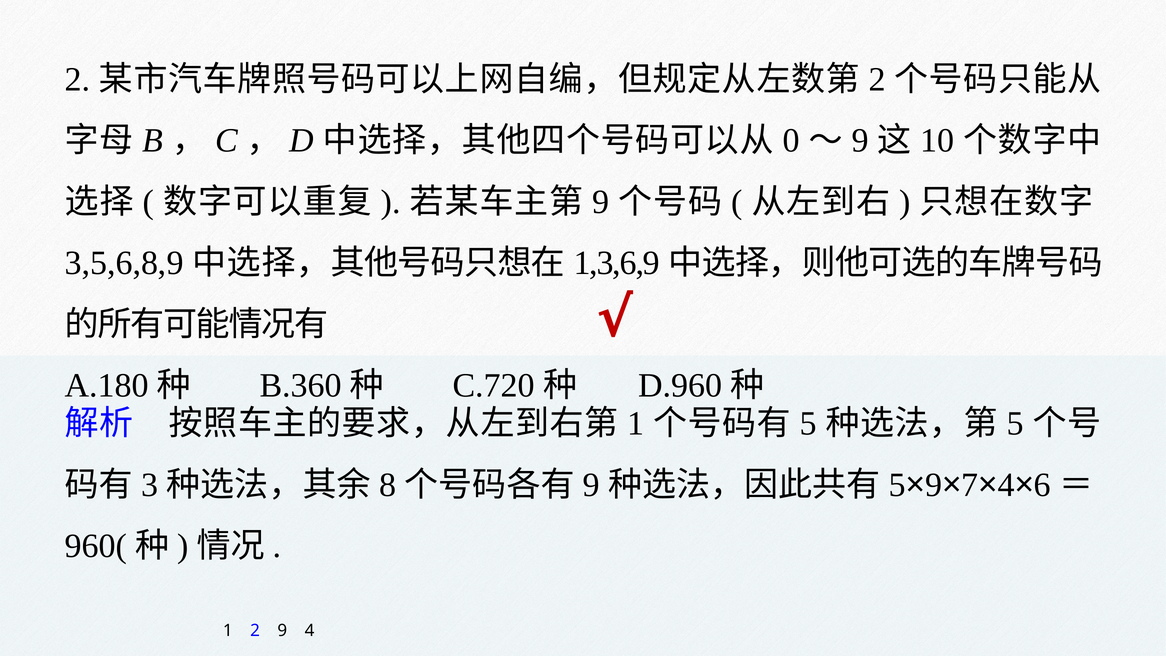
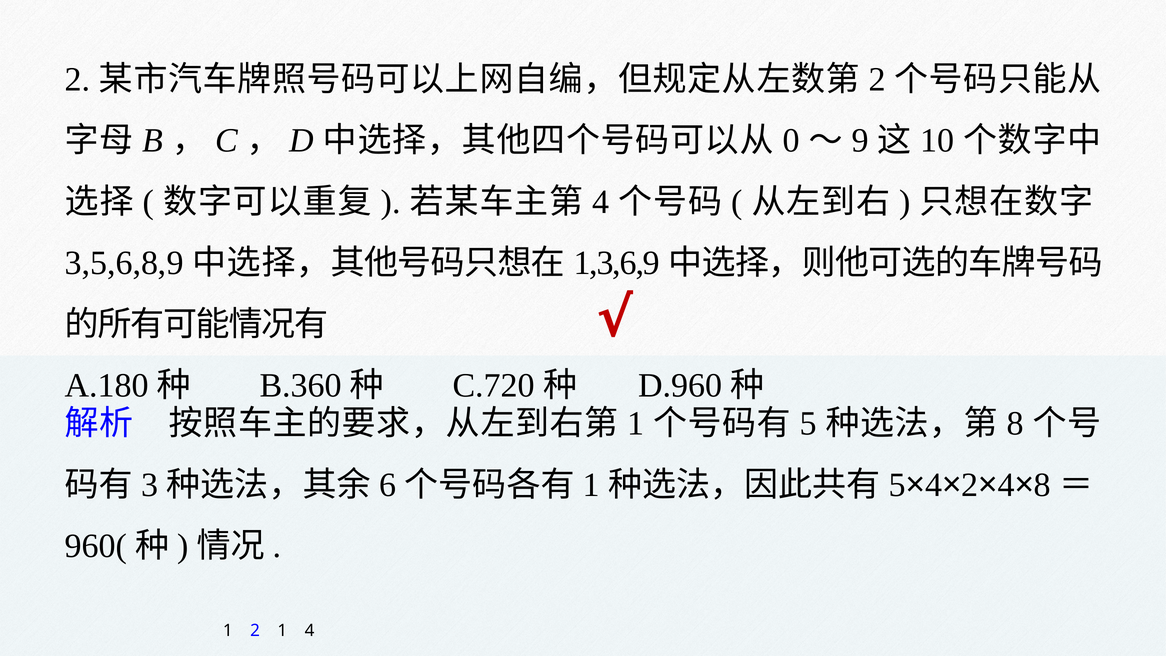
9: 9 -> 4 (601, 202)
5: 5 -> 8 (1015, 424)
8: 8 -> 6 (388, 485)
9: 9 -> 1 (591, 485)
9: 9 -> 4 (934, 485)
7: 7 -> 2 (970, 485)
6: 6 -> 8 (1042, 485)
2 9: 9 -> 1 (282, 630)
